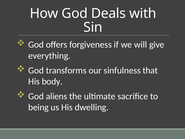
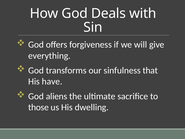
body: body -> have (52, 81)
being: being -> those (38, 107)
